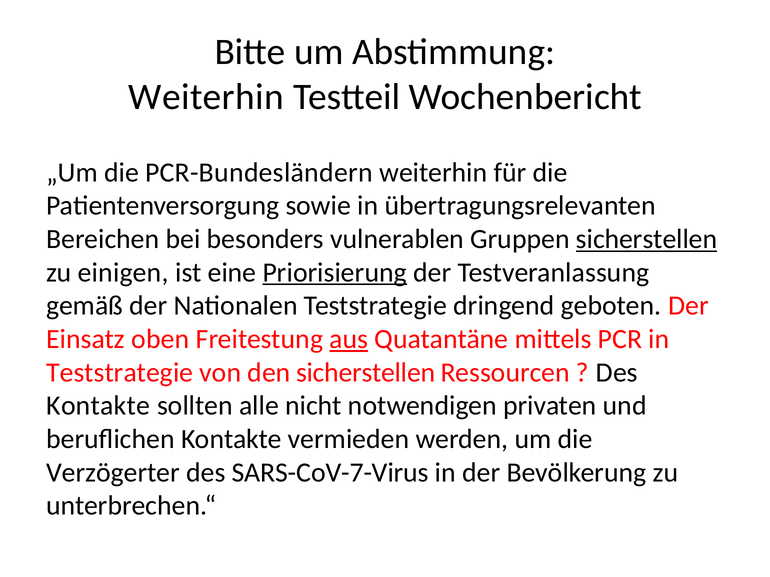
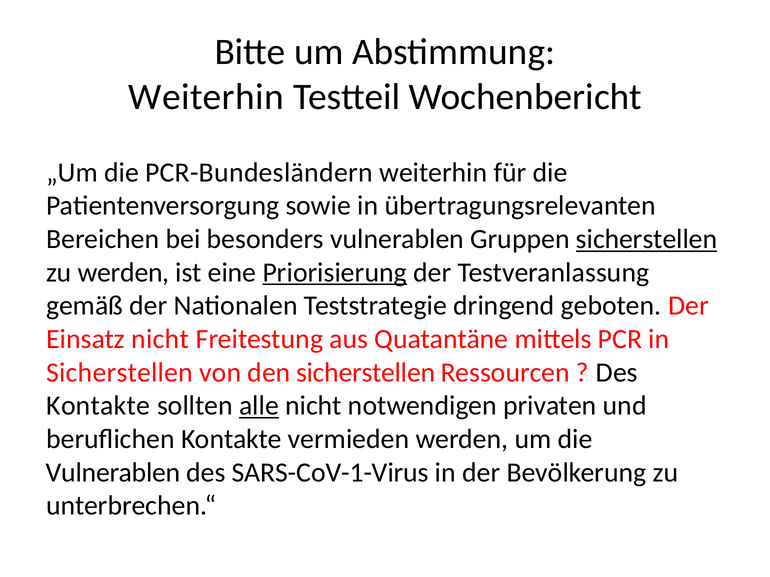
zu einigen: einigen -> werden (124, 273)
Einsatz oben: oben -> nicht (160, 339)
aus underline: present -> none (349, 339)
Teststrategie: Teststrategie -> Sicherstellen (120, 373)
alle underline: none -> present (259, 406)
Verzögerter: Verzögerter -> Vulnerablen (113, 473)
SARS-CoV-7-Virus: SARS-CoV-7-Virus -> SARS-CoV-1-Virus (330, 473)
